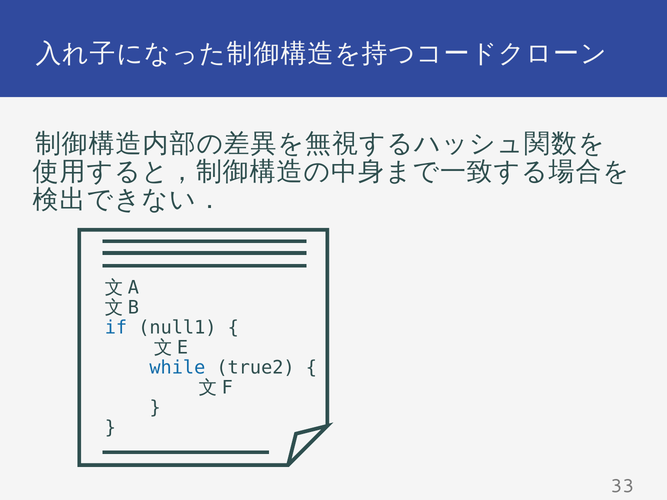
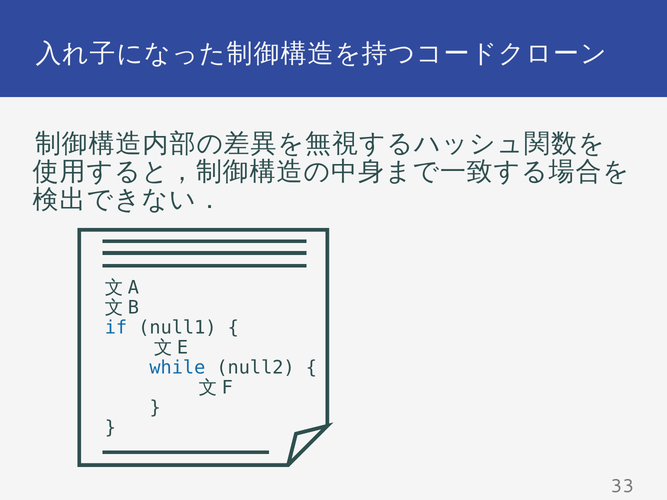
true2: true2 -> null2 (256, 368)
